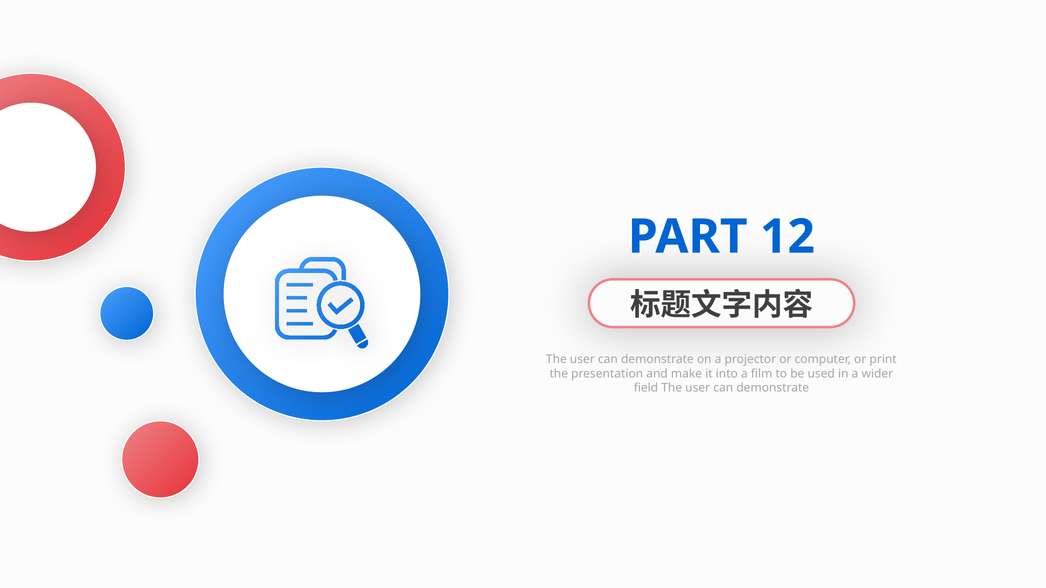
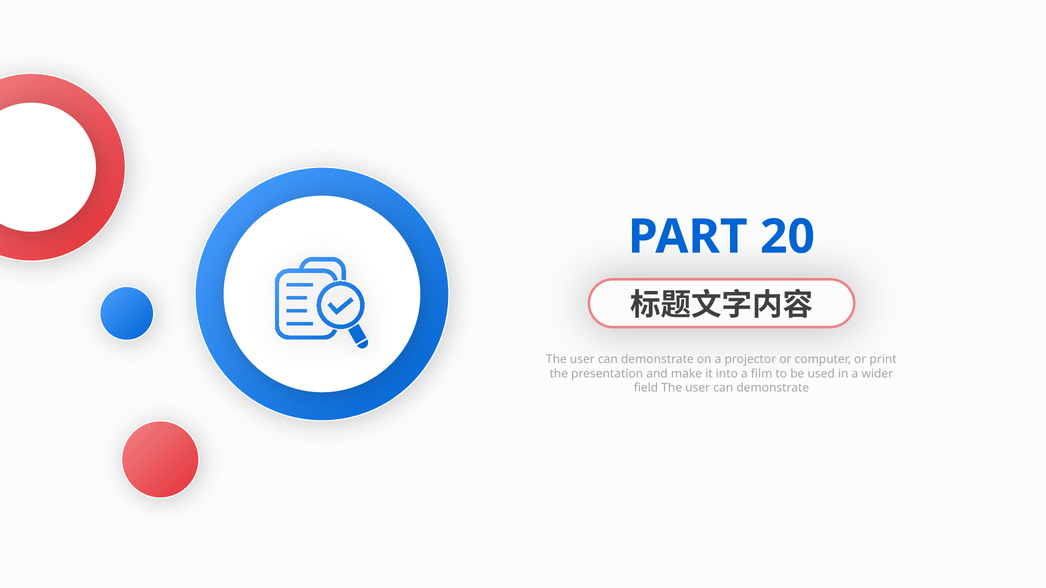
12: 12 -> 20 (787, 237)
